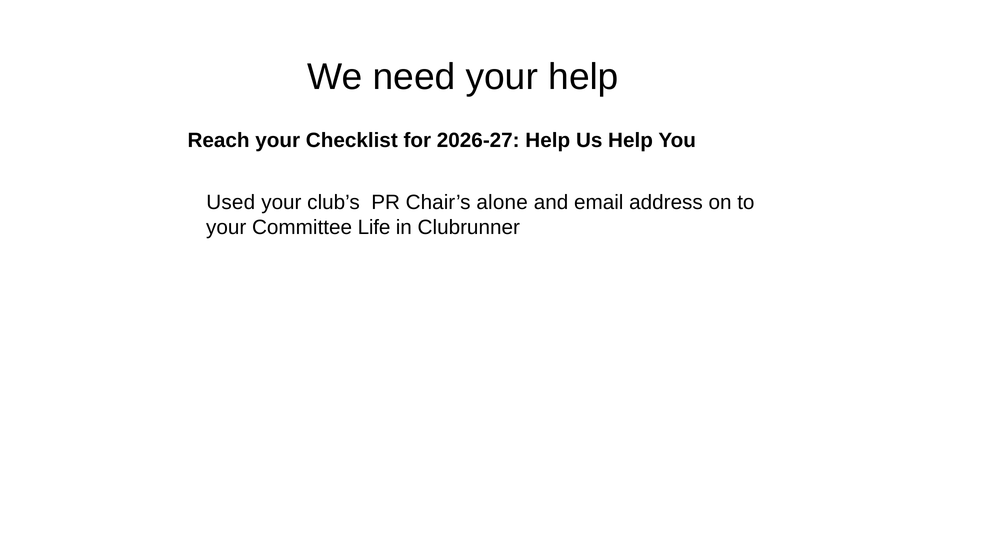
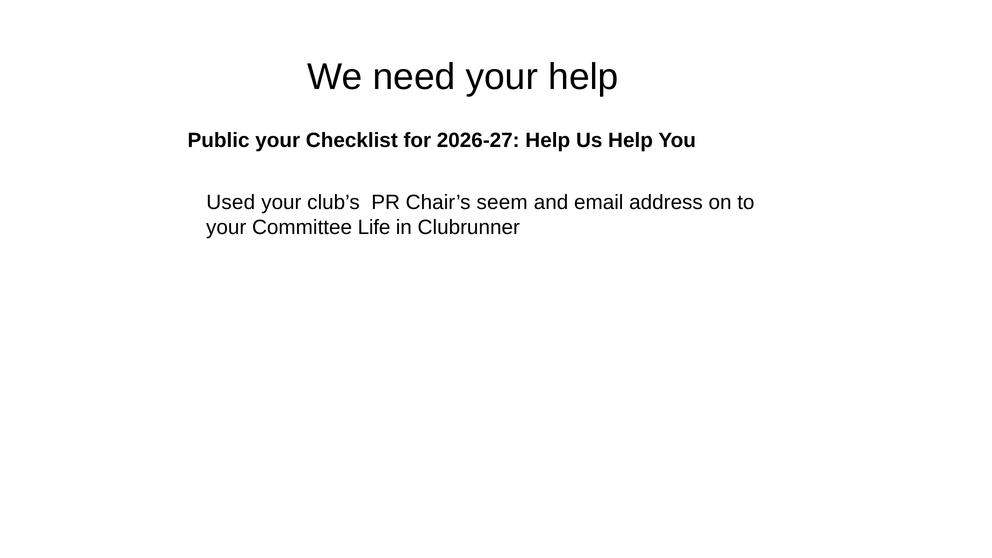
Reach: Reach -> Public (219, 141)
alone: alone -> seem (502, 203)
